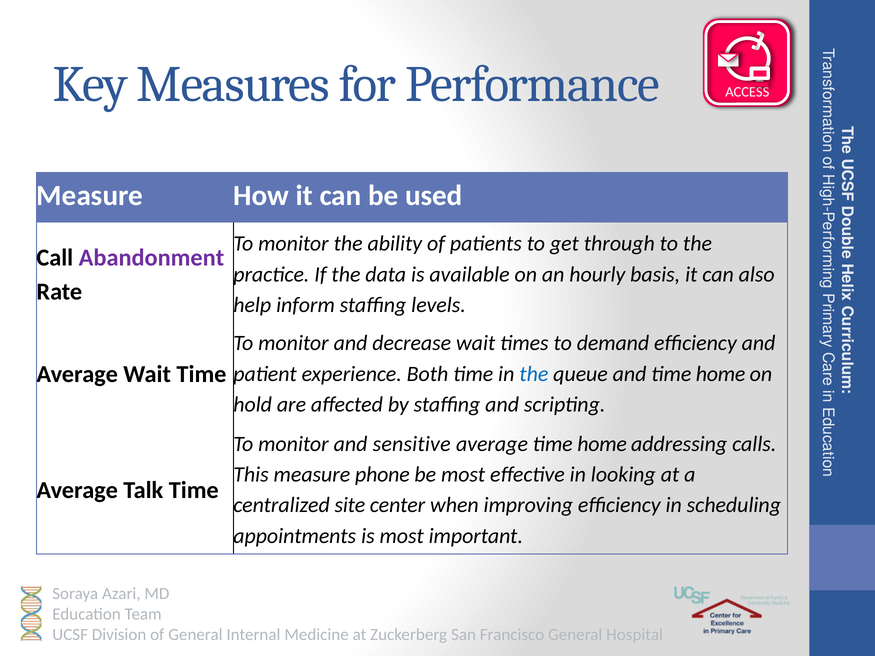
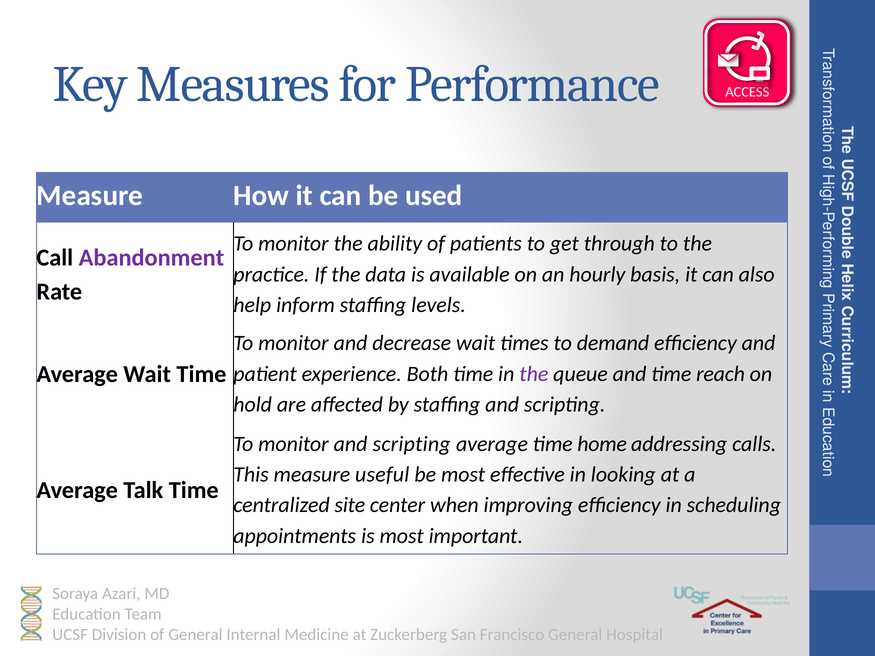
the colour: blue -> purple (534, 374)
and time home: home -> reach (721, 374)
monitor and sensitive: sensitive -> scripting (412, 444)
phone: phone -> useful (382, 475)
